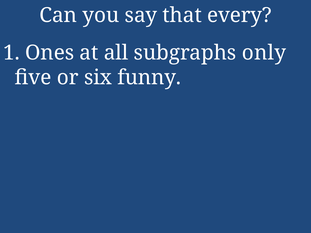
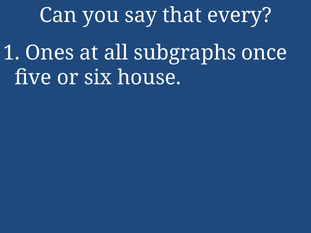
only: only -> once (264, 53)
funny: funny -> house (149, 78)
